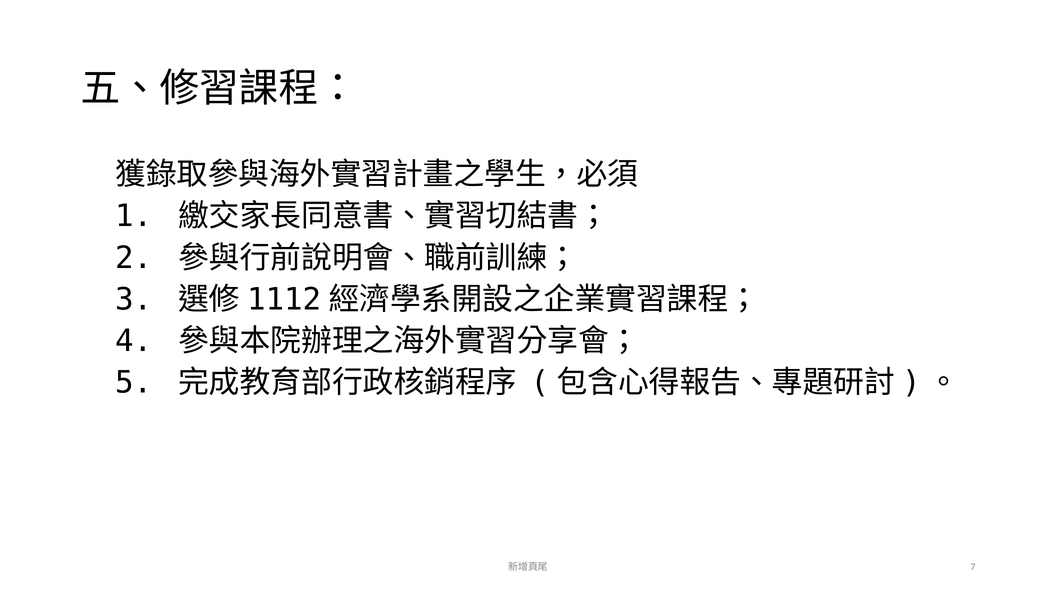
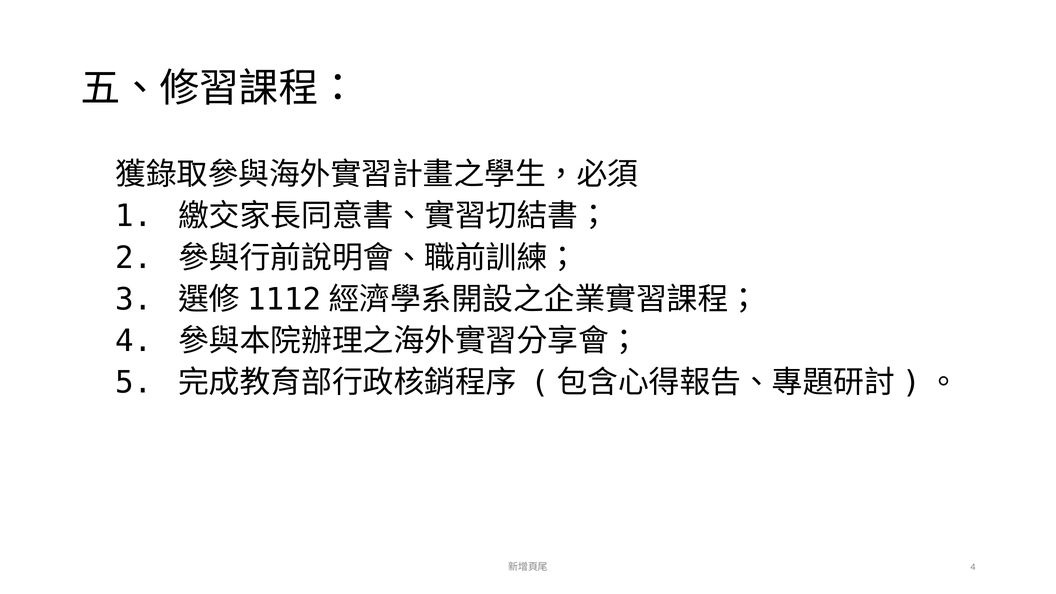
7: 7 -> 4 (973, 567)
